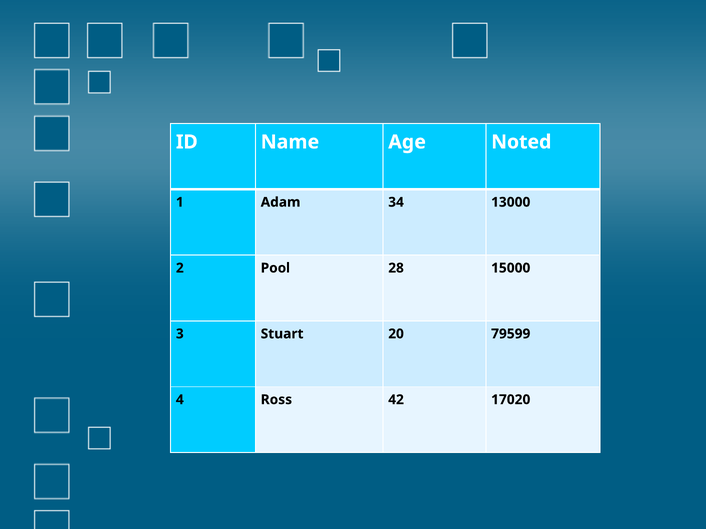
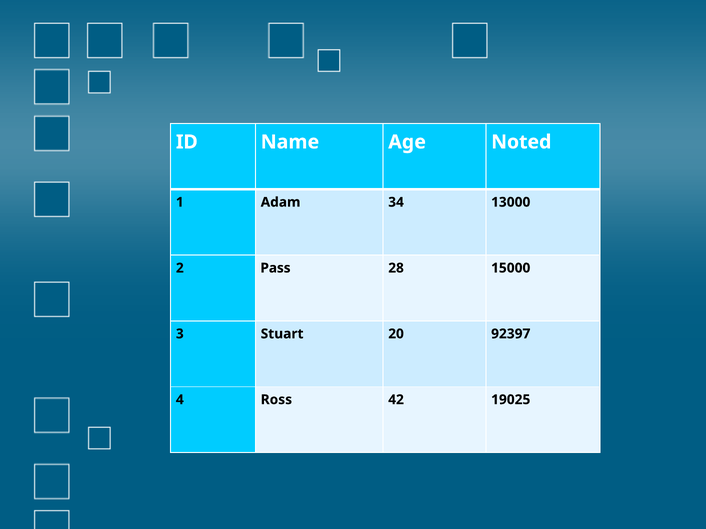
Pool: Pool -> Pass (275, 268)
79599: 79599 -> 92397 (511, 334)
17020: 17020 -> 19025 (511, 400)
